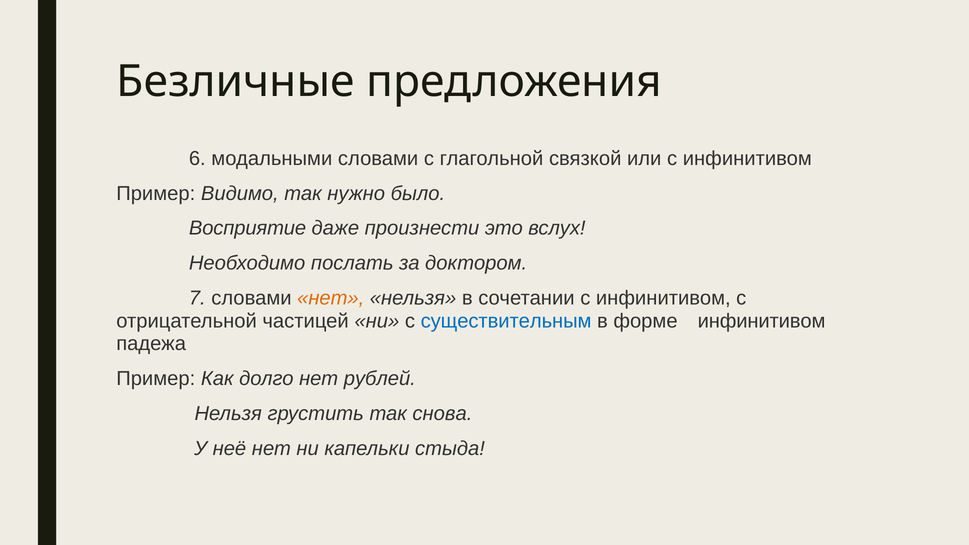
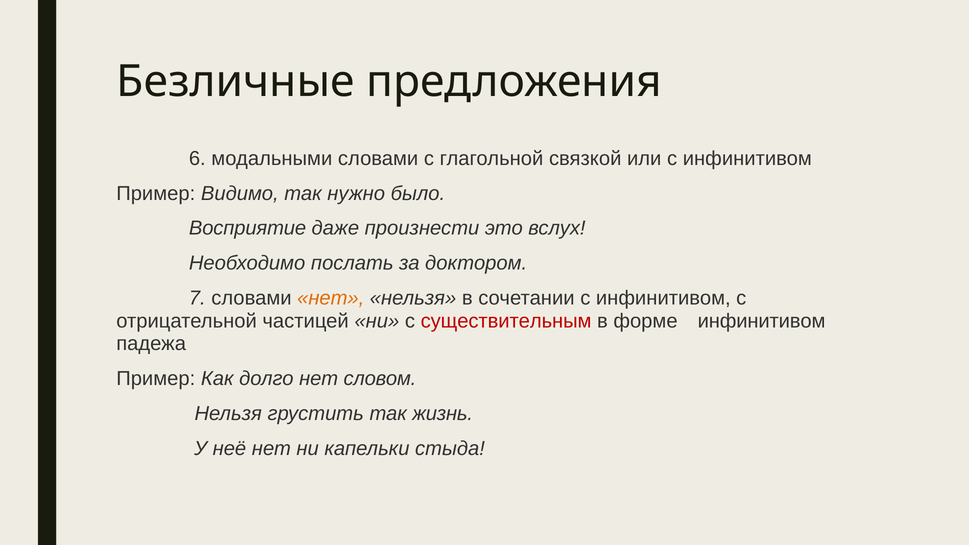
существительным colour: blue -> red (506, 321)
рублей: рублей -> словом (380, 379)
снова: снова -> жизнь (443, 414)
